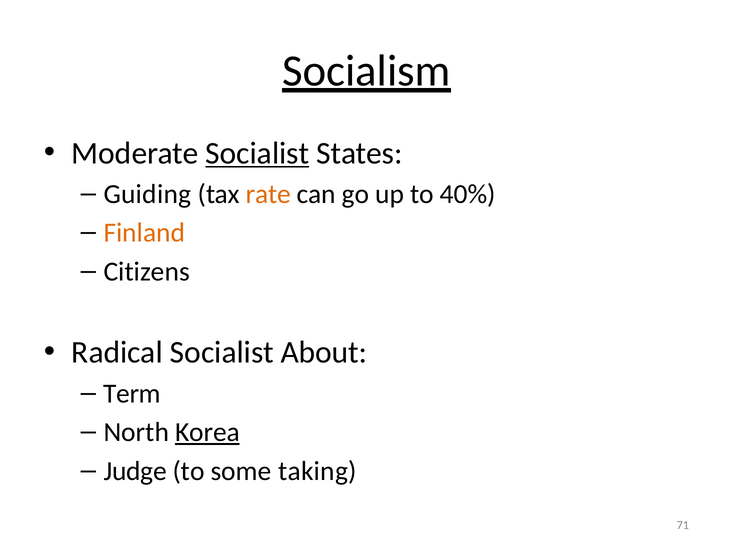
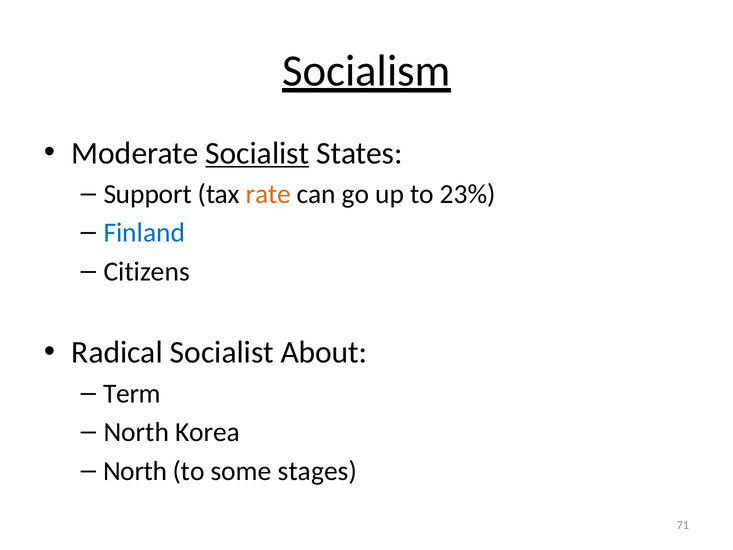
Guiding: Guiding -> Support (148, 194)
40%: 40% -> 23% (468, 194)
Finland colour: orange -> blue (144, 233)
Korea underline: present -> none (207, 432)
Judge: Judge -> North (135, 471)
taking: taking -> stages (317, 471)
